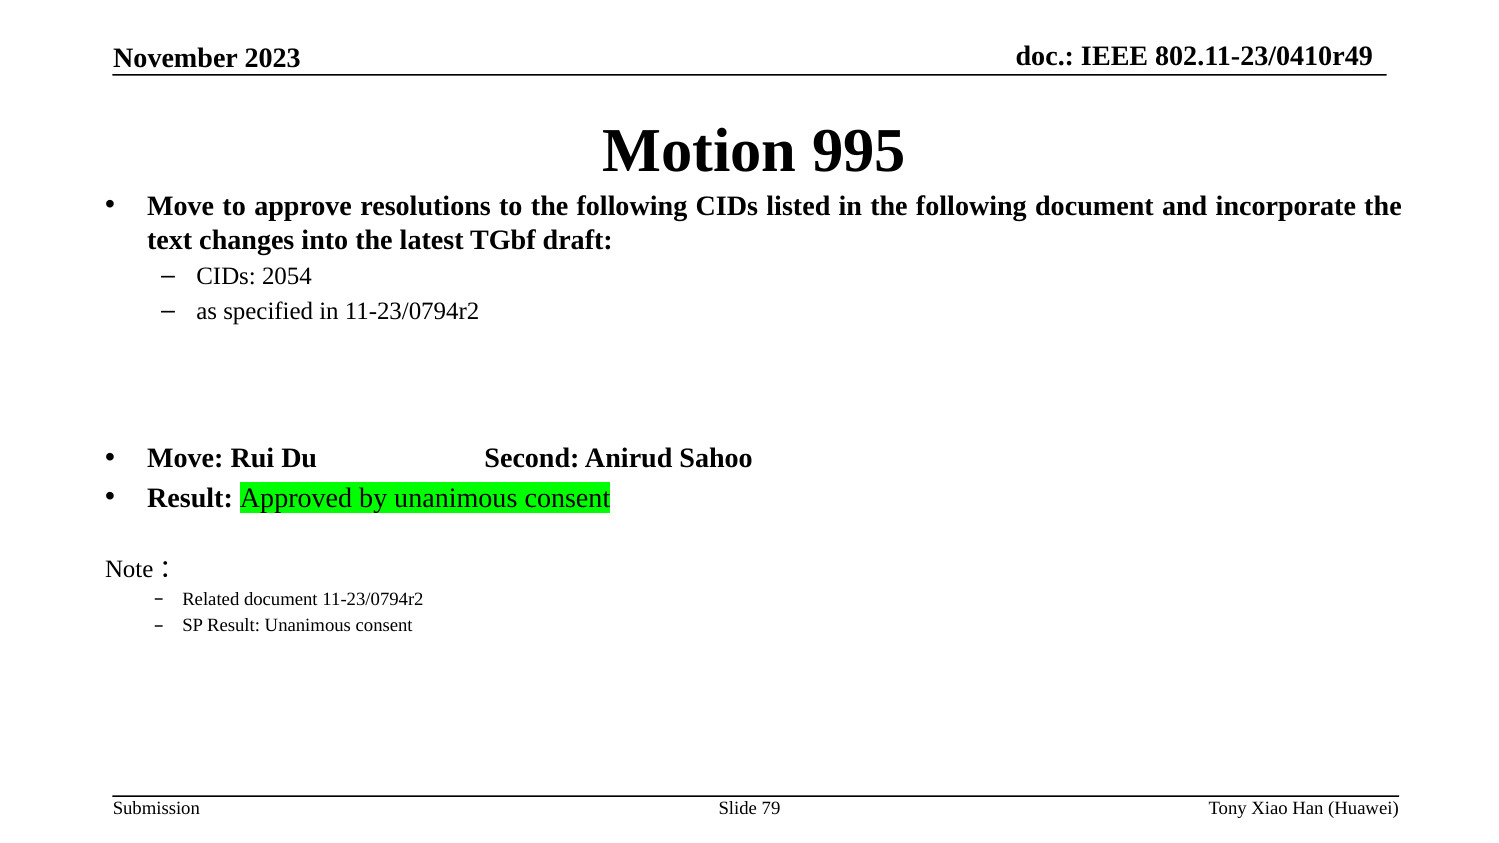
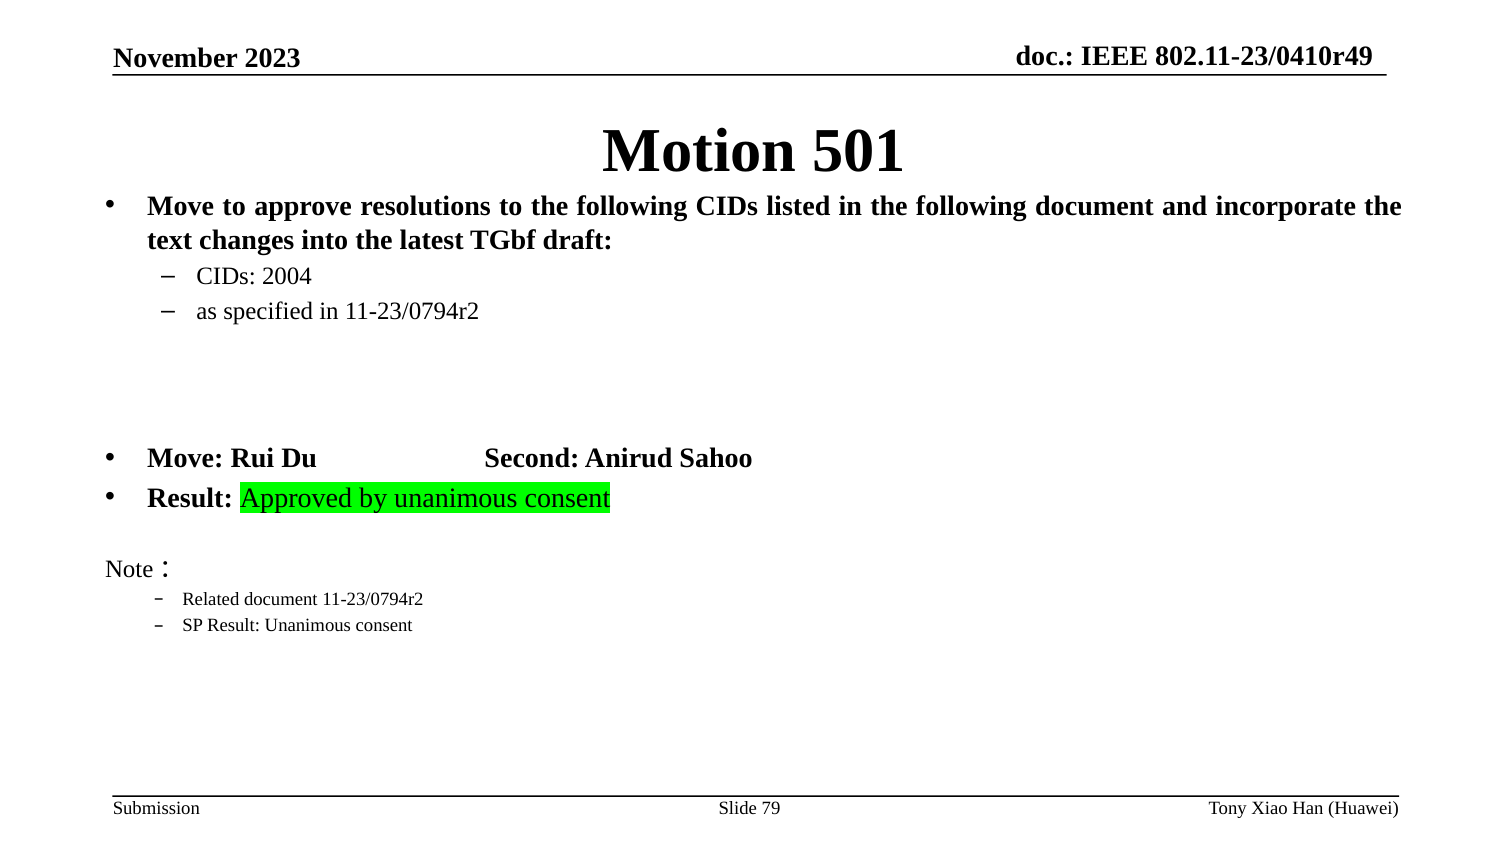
995: 995 -> 501 (859, 151)
2054: 2054 -> 2004 (287, 277)
